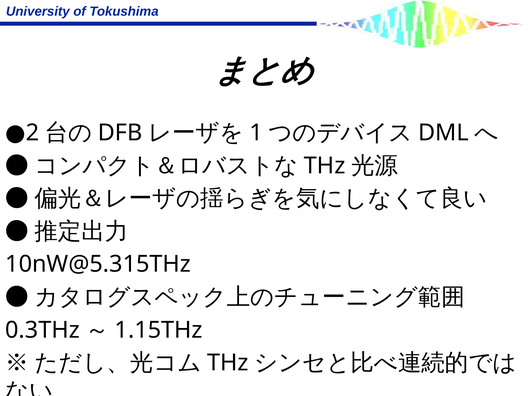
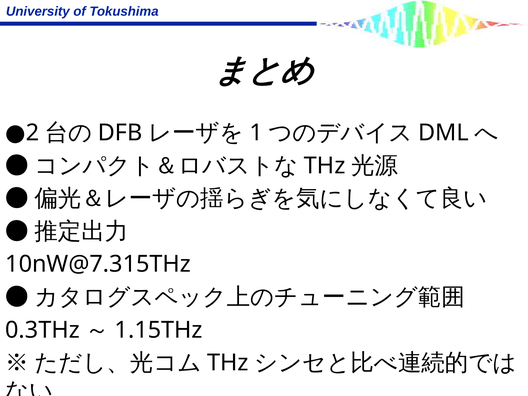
10nW@5.315THz: 10nW@5.315THz -> 10nW@7.315THz (98, 264)
